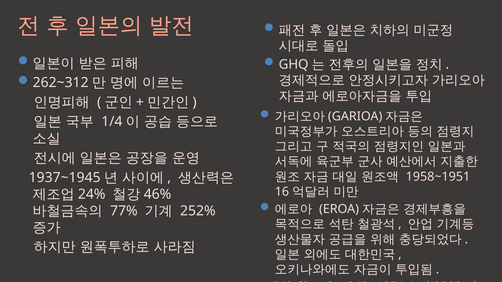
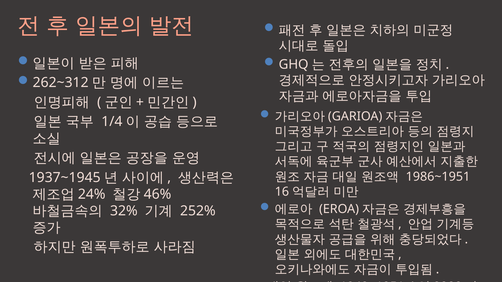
1958~1951: 1958~1951 -> 1986~1951 (438, 177)
77%: 77% -> 32% (124, 211)
